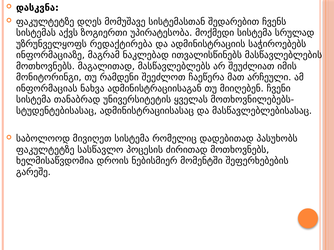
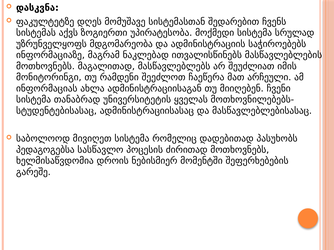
რედაქტირება: რედაქტირება -> მდგომარეობა (121, 44)
ნახვა: ნახვა -> ახლა (92, 89)
ფაკულტეტზე: ფაკულტეტზე -> პედაგოგებსა (45, 150)
